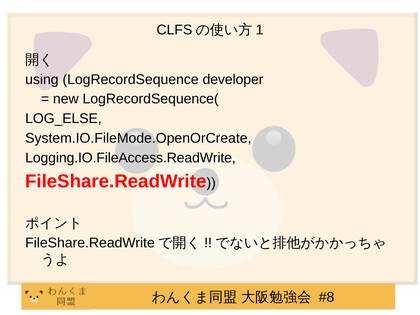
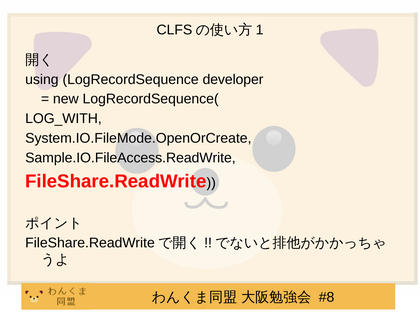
LOG_ELSE: LOG_ELSE -> LOG_WITH (63, 119)
Logging.IO.FileAccess.ReadWrite: Logging.IO.FileAccess.ReadWrite -> Sample.IO.FileAccess.ReadWrite (130, 158)
